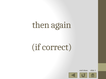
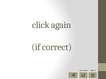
then: then -> click (41, 25)
